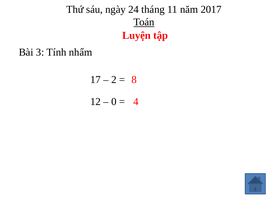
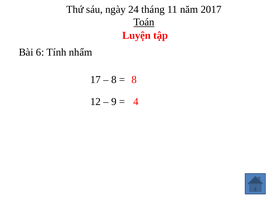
3: 3 -> 6 (40, 52)
2: 2 -> 8 (114, 79)
0: 0 -> 9 (114, 101)
